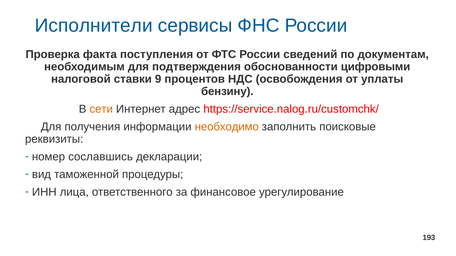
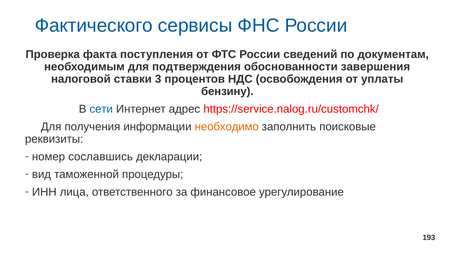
Исполнители: Исполнители -> Фактического (94, 26)
цифровыми: цифровыми -> завершения (375, 67)
9: 9 -> 3 (158, 79)
сети colour: orange -> blue (101, 109)
